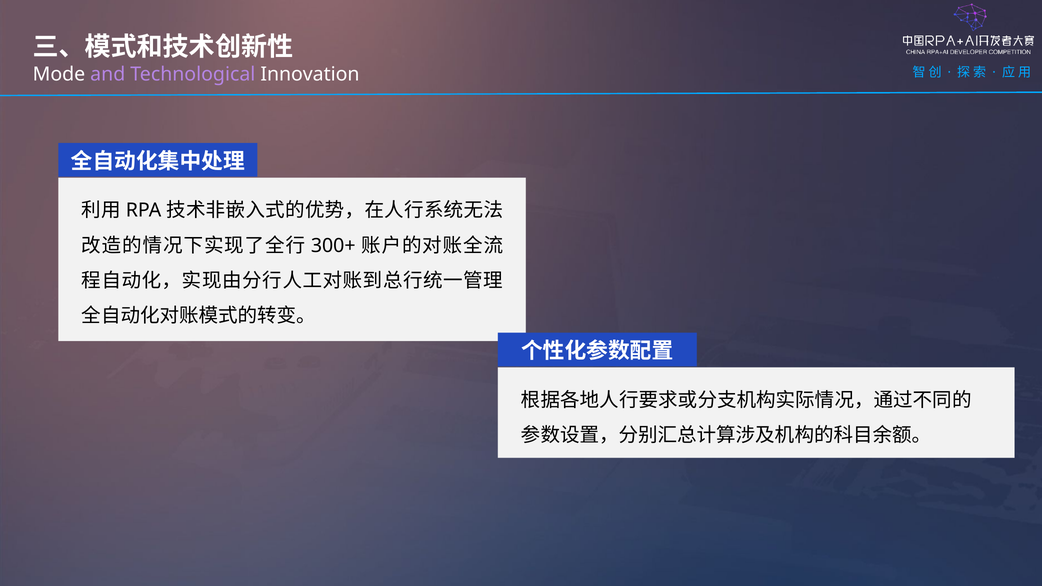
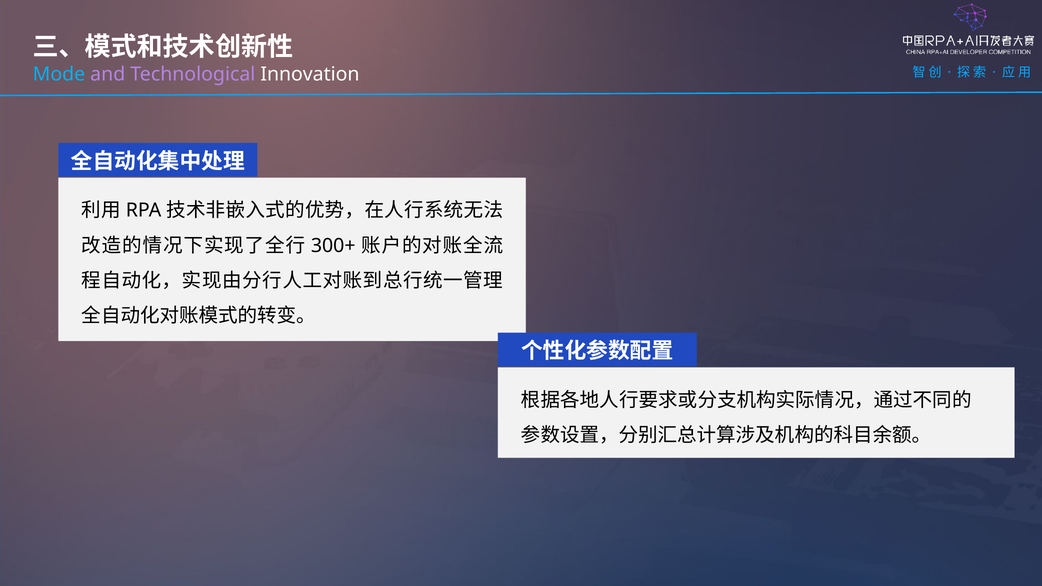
Mode colour: white -> light blue (59, 74)
